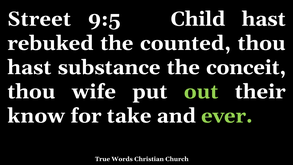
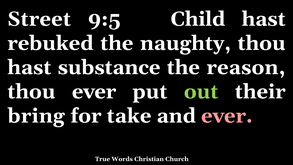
counted: counted -> naughty (185, 43)
conceit: conceit -> reason (246, 67)
thou wife: wife -> ever (94, 92)
know: know -> bring (36, 116)
ever colour: light green -> pink (227, 116)
